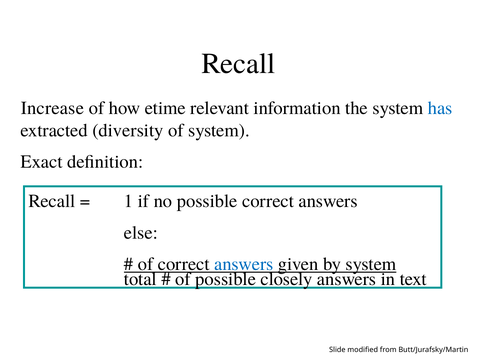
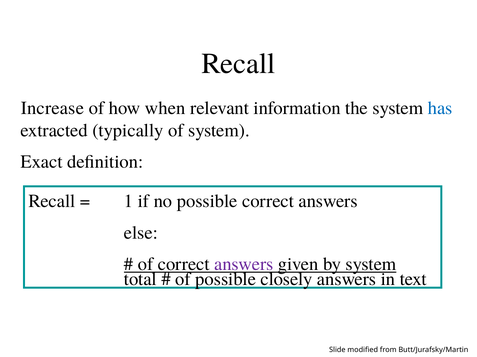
etime: etime -> when (165, 108)
diversity: diversity -> typically (128, 131)
answers colour: blue -> purple (244, 265)
